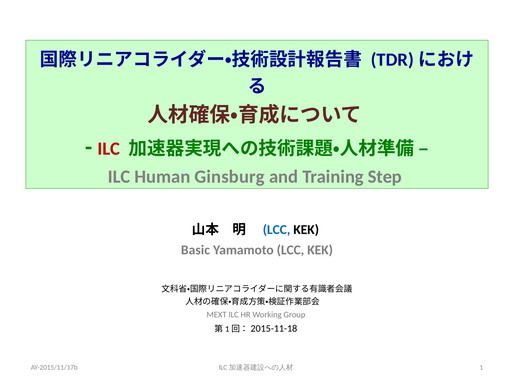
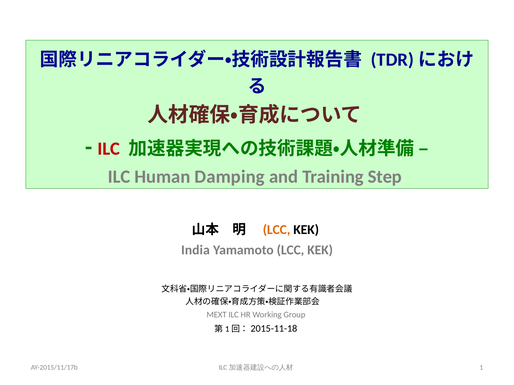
Ginsburg: Ginsburg -> Damping (230, 177)
LCC colour: blue -> orange (277, 230)
Basic: Basic -> India (195, 250)
